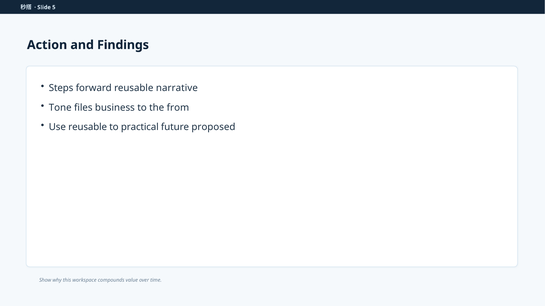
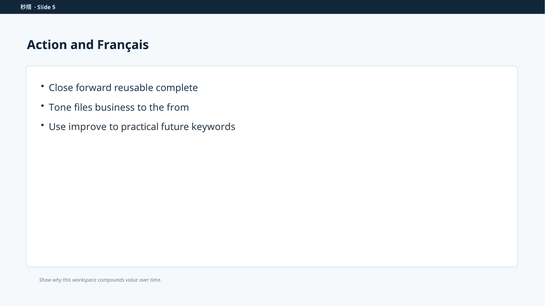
Findings: Findings -> Français (123, 45)
Steps: Steps -> Close (61, 88)
narrative: narrative -> complete (177, 88)
Use reusable: reusable -> improve (88, 127)
proposed: proposed -> keywords (213, 127)
